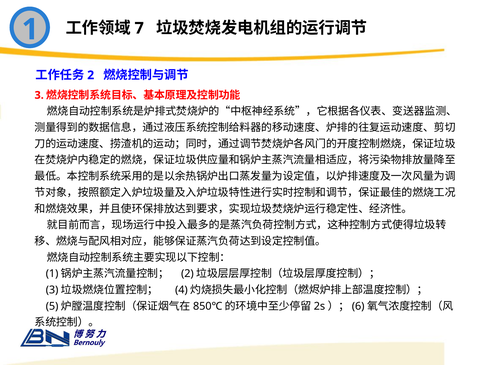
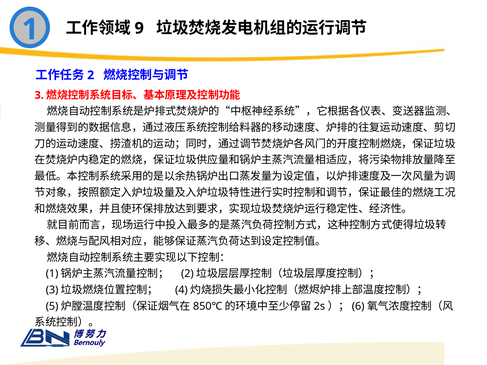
7: 7 -> 9 (139, 28)
